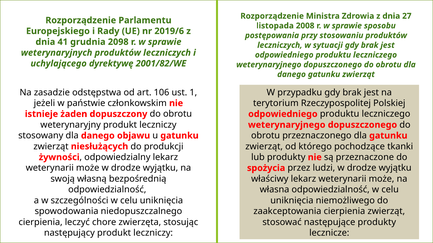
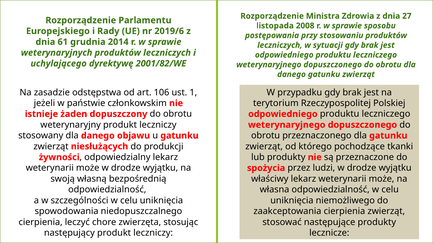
41: 41 -> 61 (63, 42)
2098: 2098 -> 2014 (118, 42)
